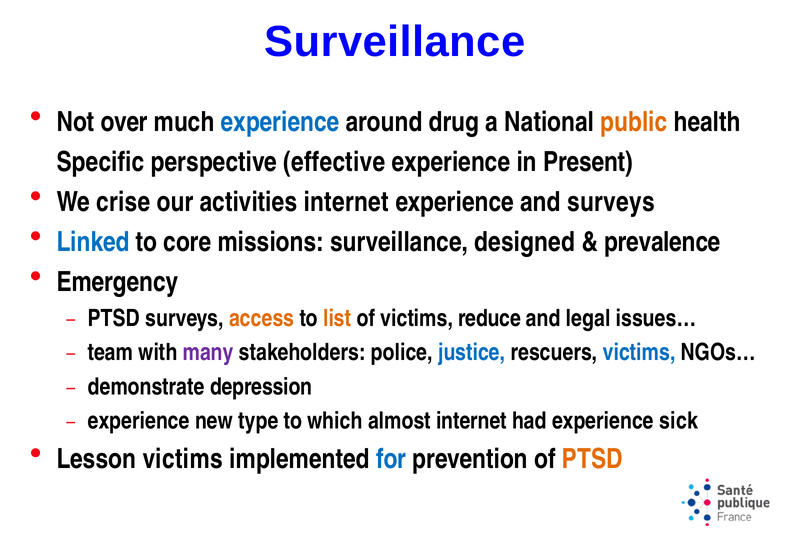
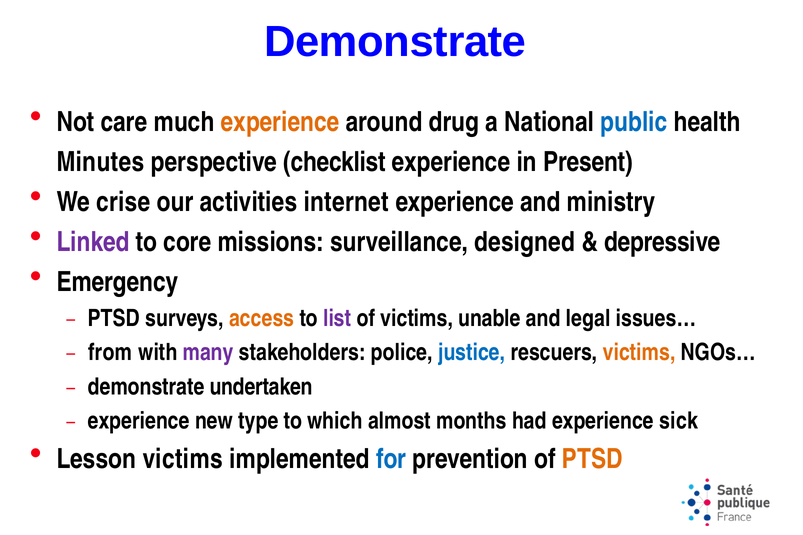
Surveillance: Surveillance -> Demonstrate (395, 42)
over: over -> care (124, 122)
experience colour: blue -> orange (280, 122)
public colour: orange -> blue (634, 122)
Specific: Specific -> Minutes (100, 162)
effective: effective -> checklist (335, 162)
and surveys: surveys -> ministry (611, 202)
Linked colour: blue -> purple (93, 242)
prevalence: prevalence -> depressive (662, 242)
list colour: orange -> purple (337, 319)
reduce: reduce -> unable (489, 319)
team: team -> from (110, 353)
victims colour: blue -> orange (639, 353)
depression: depression -> undertaken (261, 387)
almost internet: internet -> months (471, 421)
